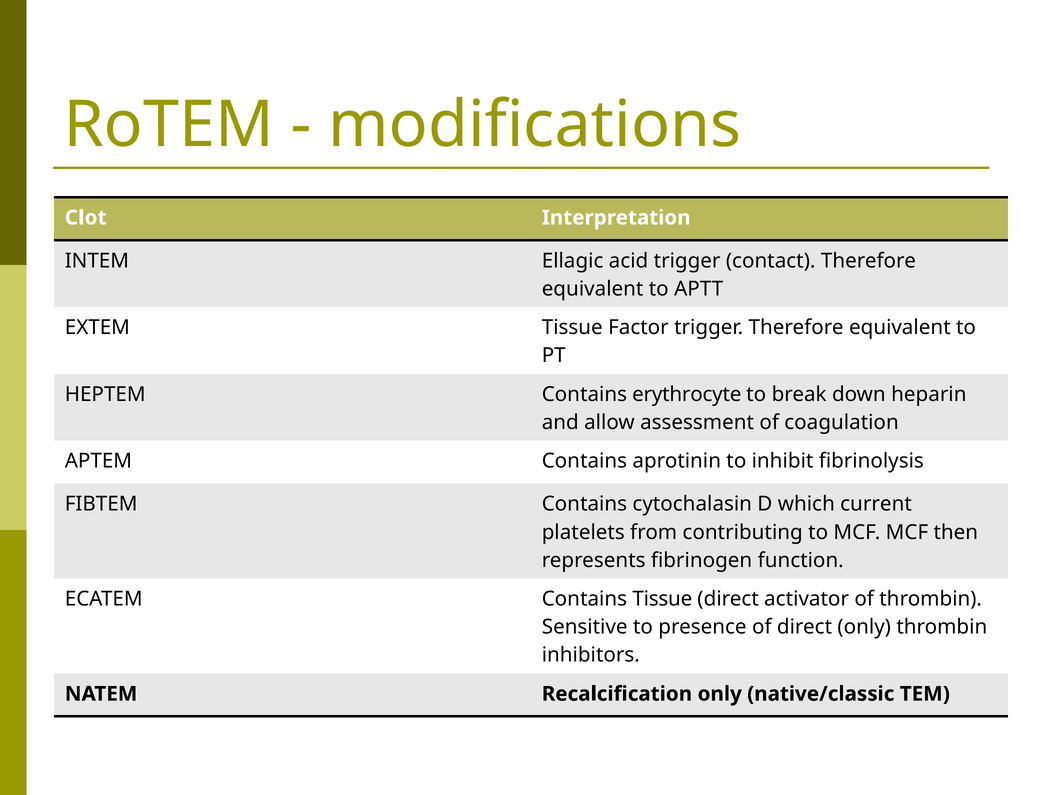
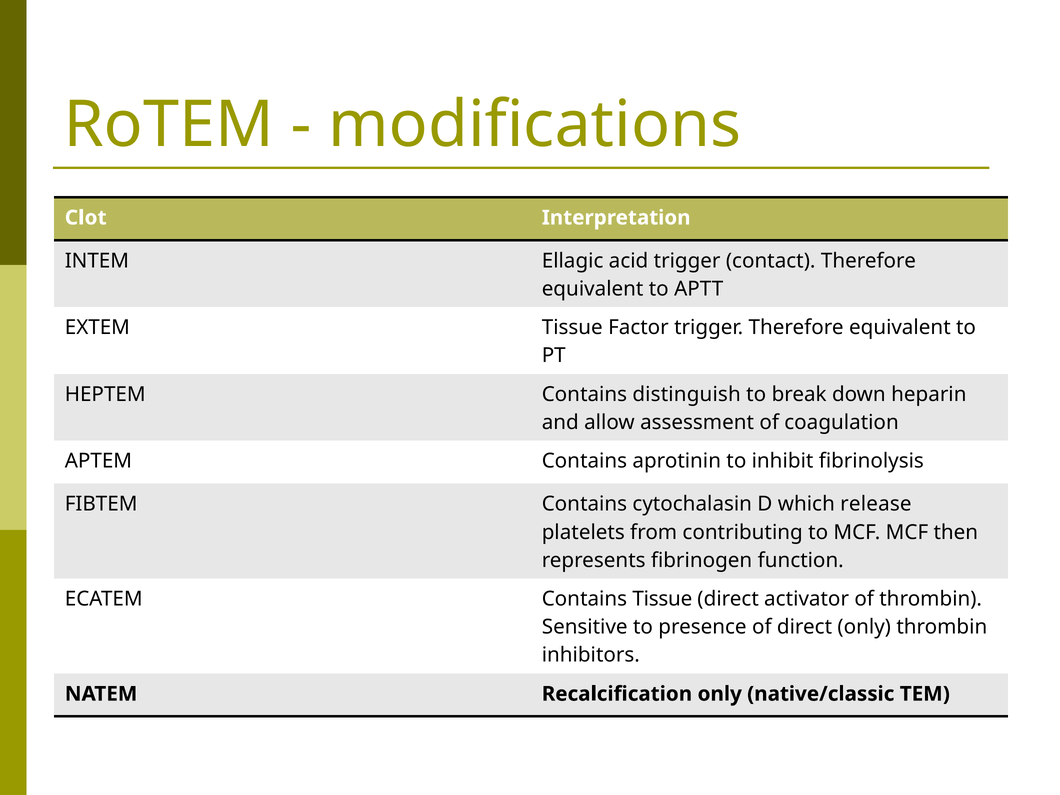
erythrocyte: erythrocyte -> distinguish (687, 394)
current: current -> release (876, 504)
